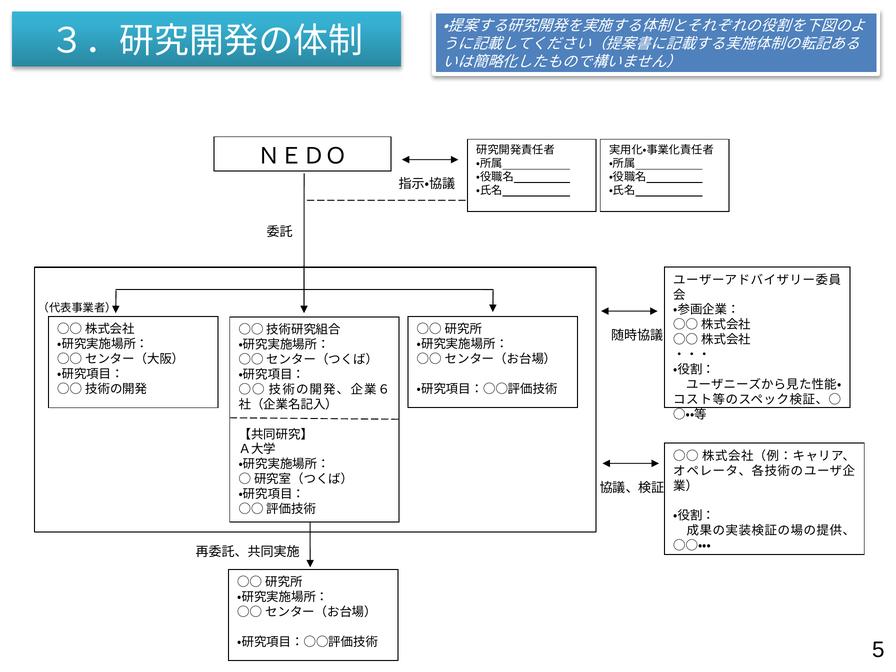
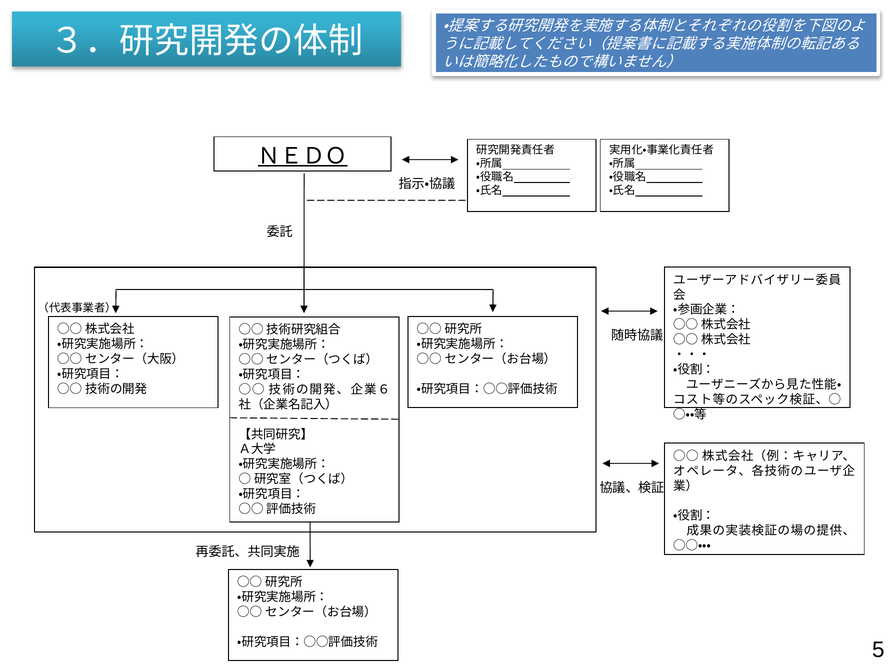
ＮＥＤＯ underline: none -> present (303, 156)
